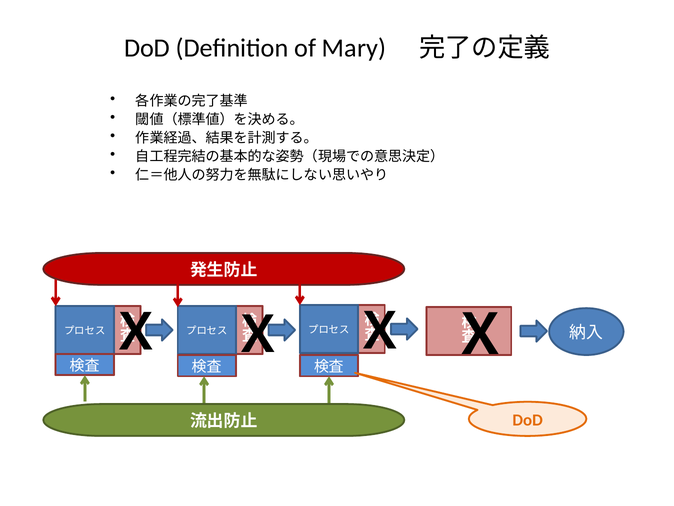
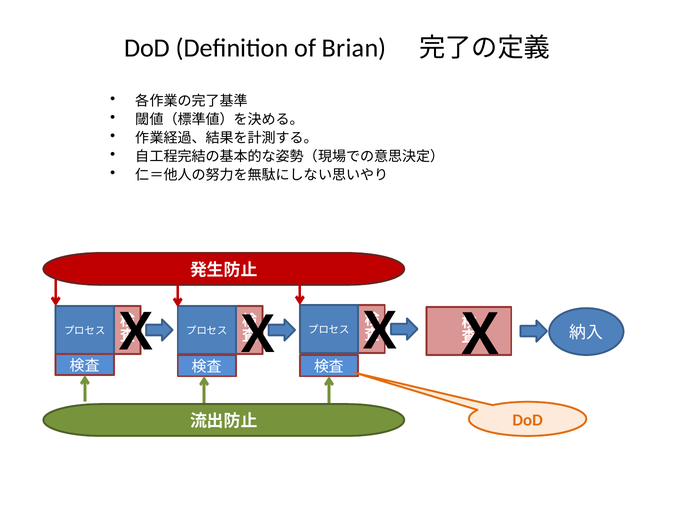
Mary: Mary -> Brian (354, 48)
